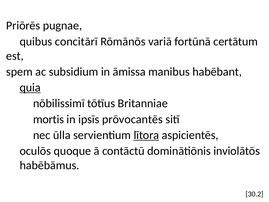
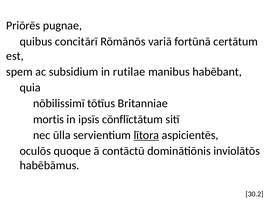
āmissa: āmissa -> rutilae (129, 72)
quia underline: present -> none (30, 87)
prōvocantēs: prōvocantēs -> cōnflīctātum (132, 119)
